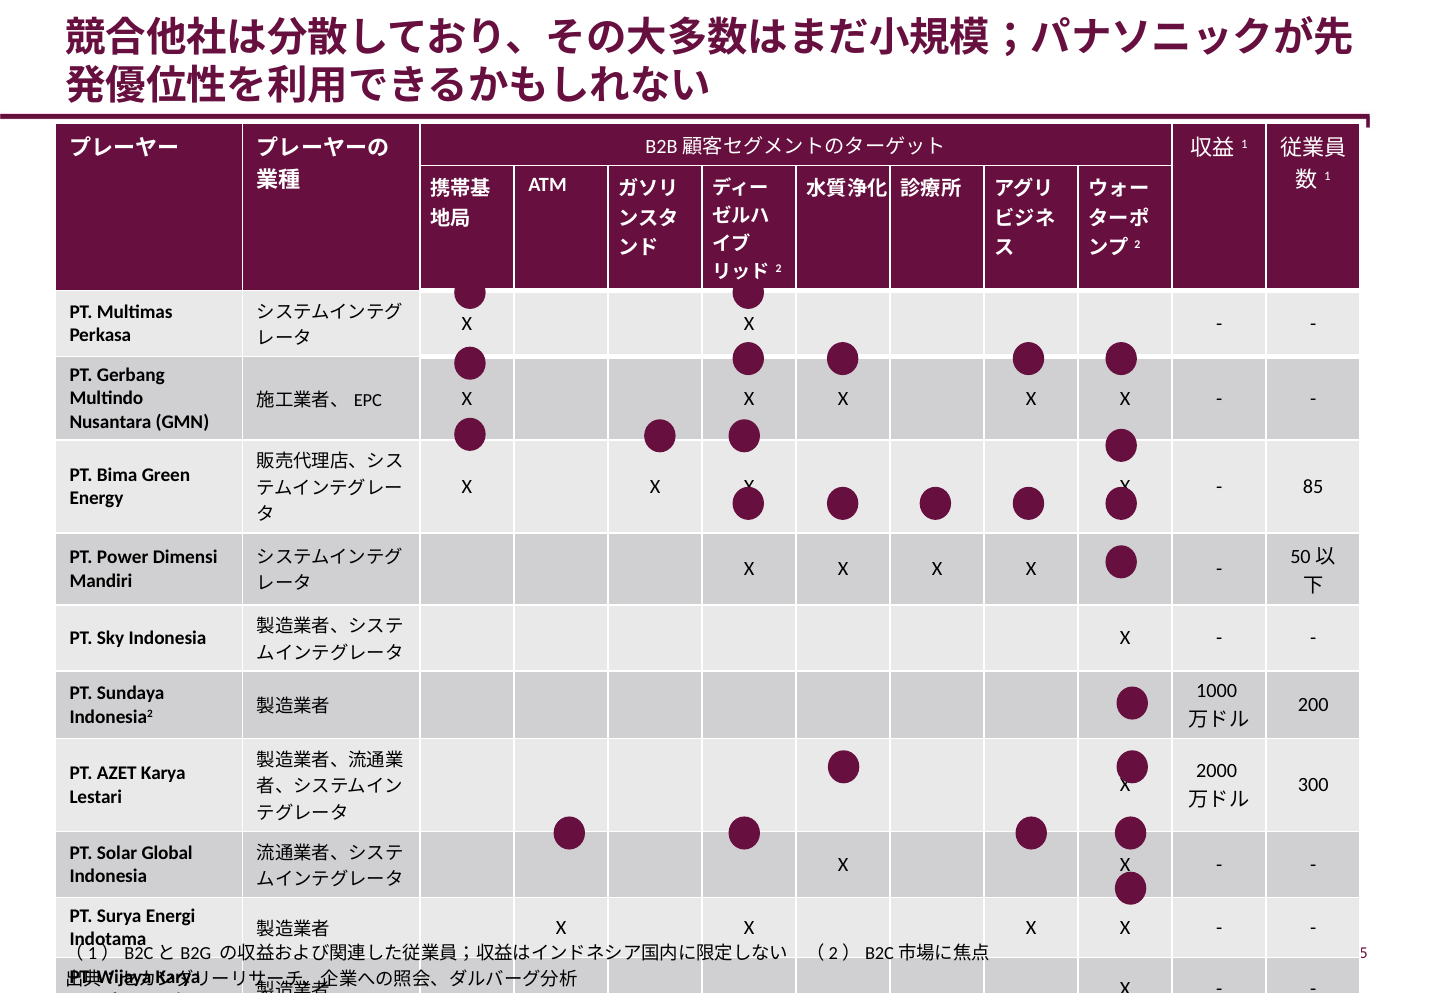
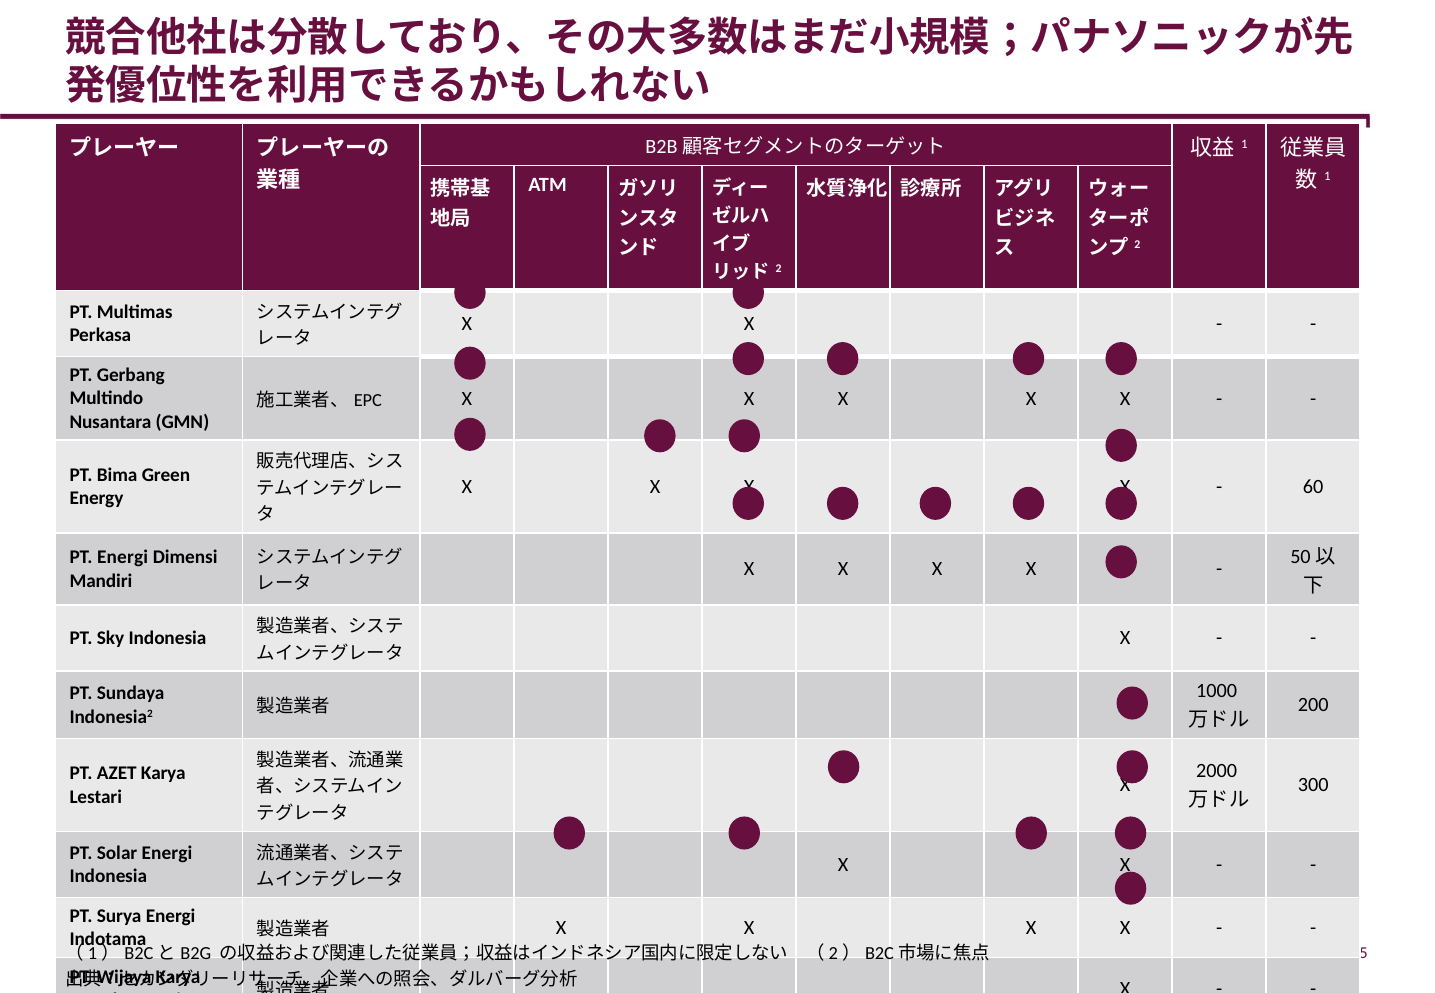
85: 85 -> 60 (1313, 487)
PT Power: Power -> Energi (123, 558)
Solar Global: Global -> Energi (167, 853)
